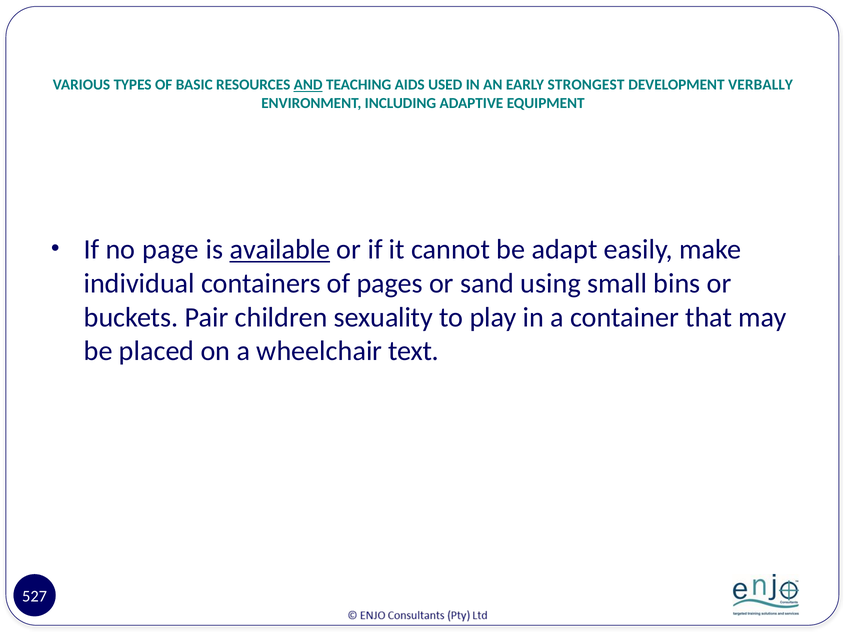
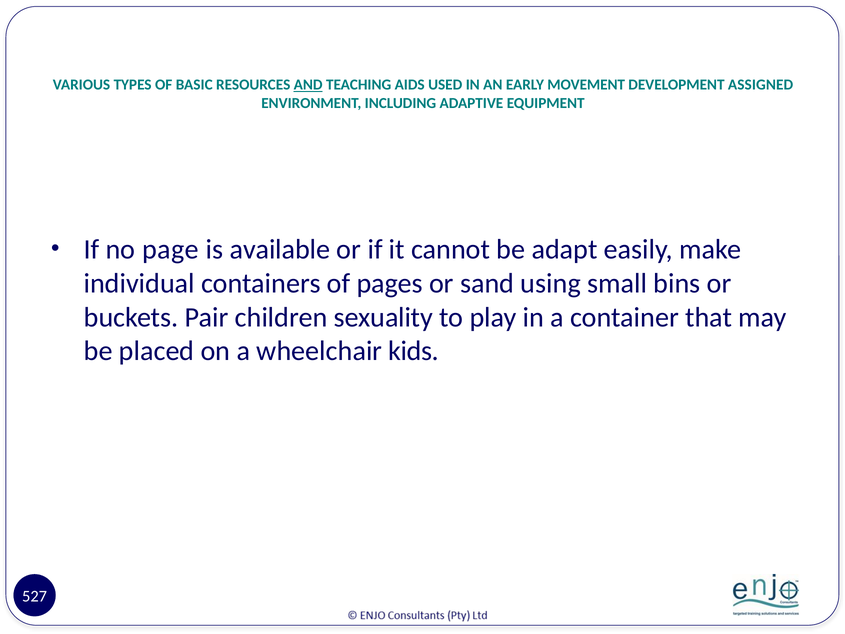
STRONGEST: STRONGEST -> MOVEMENT (586, 85)
VERBALLY: VERBALLY -> ASSIGNED (761, 85)
available underline: present -> none (280, 250)
text: text -> kids (414, 351)
